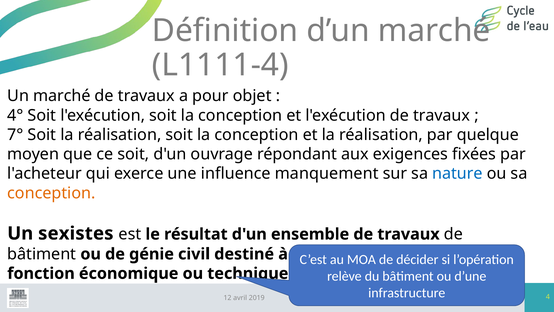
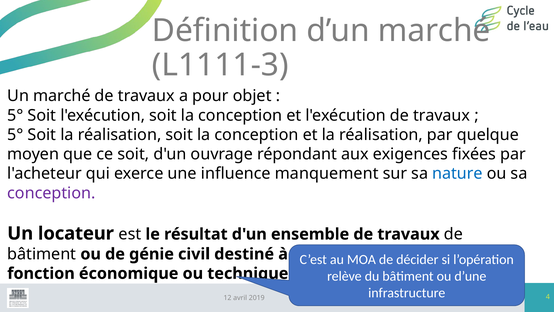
L1111-4: L1111-4 -> L1111-3 (220, 65)
4°: 4° -> 5° (15, 115)
7°: 7° -> 5° (15, 135)
conception colour: orange -> purple (51, 193)
sexistes: sexistes -> locateur (76, 233)
